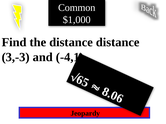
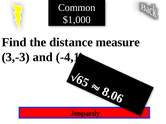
distance distance: distance -> measure (118, 42)
